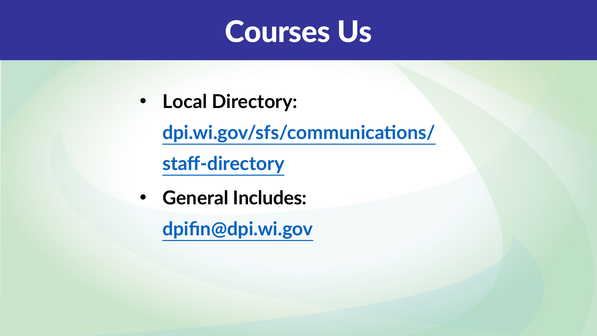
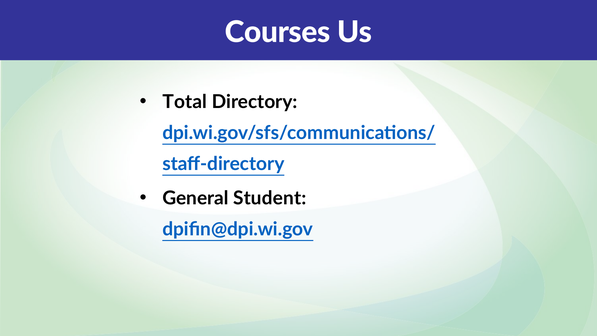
Local: Local -> Total (185, 102)
Includes: Includes -> Student (270, 198)
